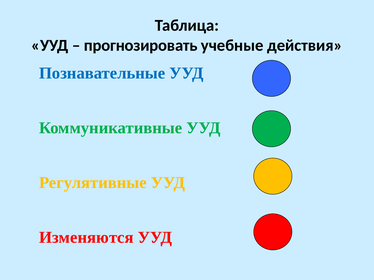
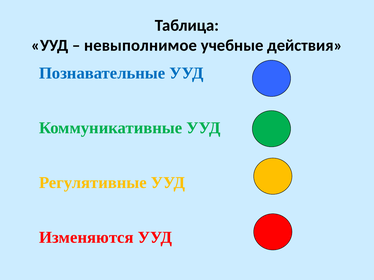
прогнозировать: прогнозировать -> невыполнимое (141, 46)
